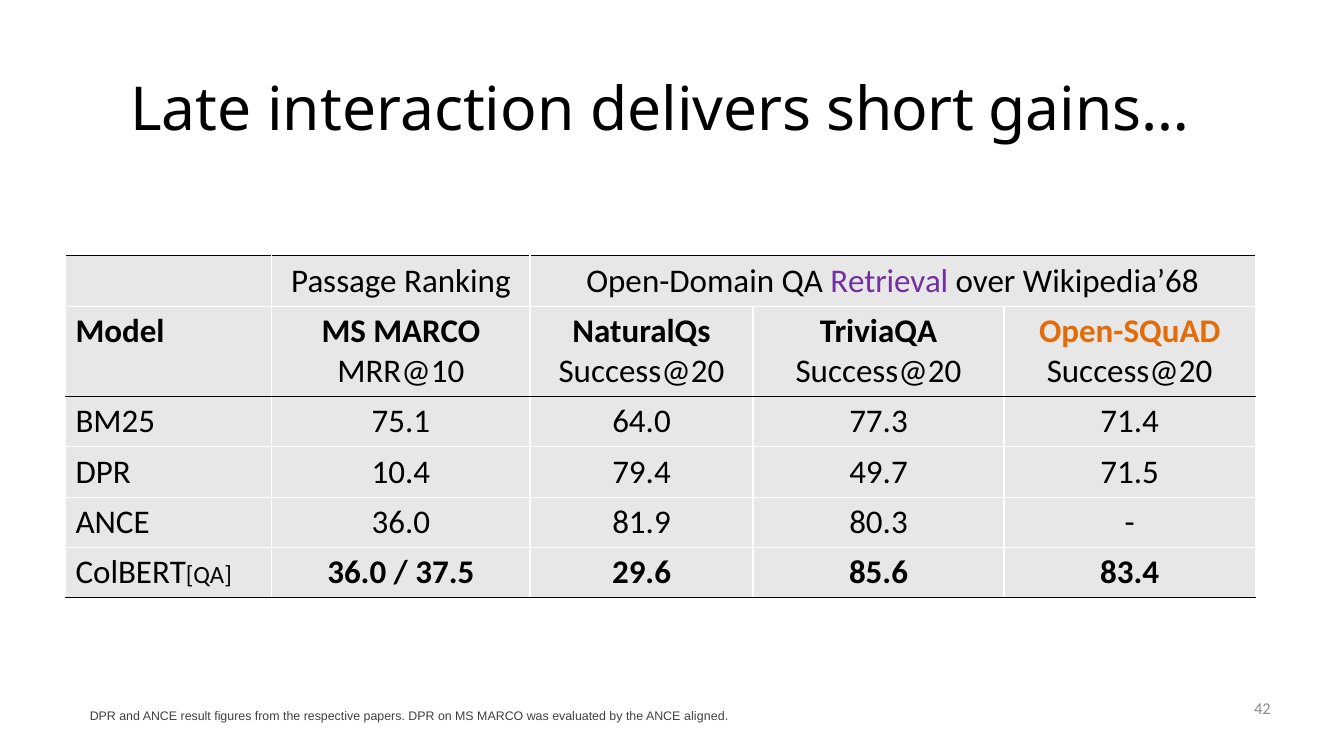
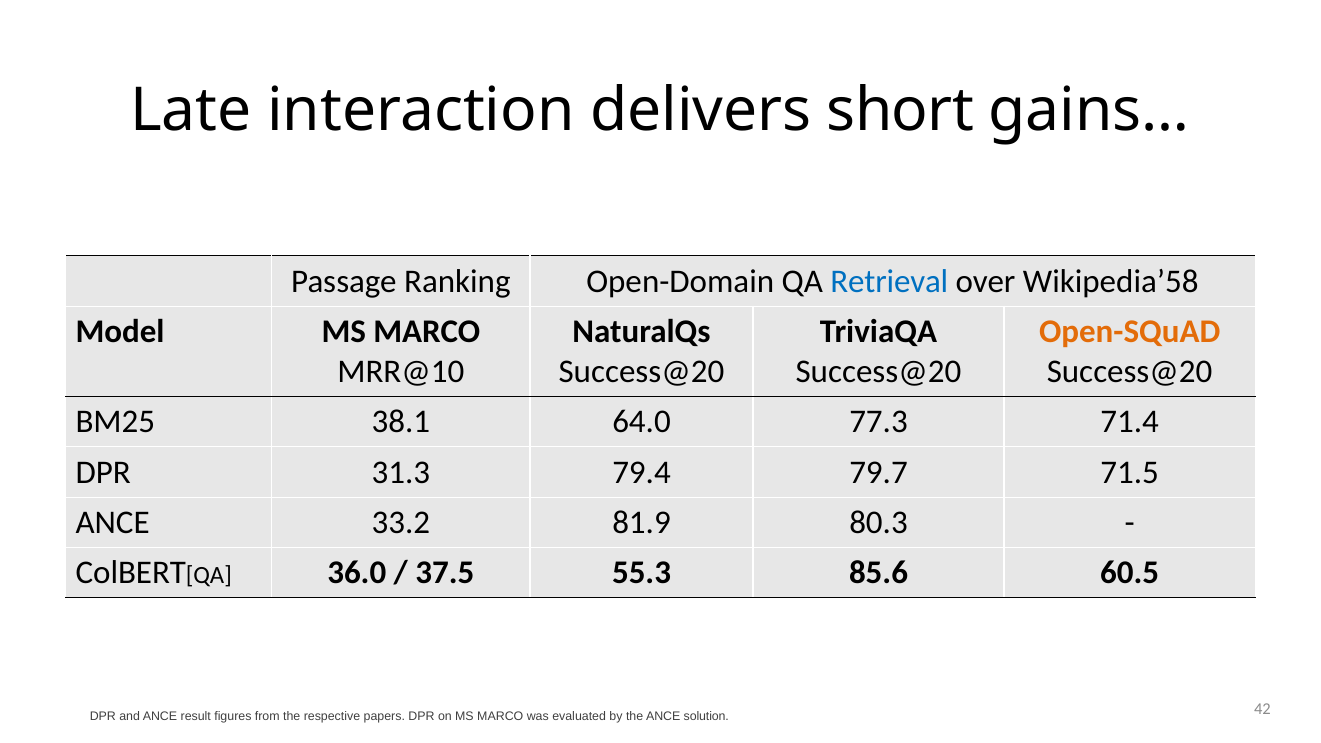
Retrieval colour: purple -> blue (889, 281)
Wikipedia’68: Wikipedia’68 -> Wikipedia’58 (1111, 281)
75.1: 75.1 -> 38.1 (401, 422)
10.4: 10.4 -> 31.3 (401, 472)
49.7: 49.7 -> 79.7 (879, 472)
ANCE 36.0: 36.0 -> 33.2 (401, 523)
29.6: 29.6 -> 55.3 (642, 573)
83.4: 83.4 -> 60.5 (1130, 573)
aligned: aligned -> solution (706, 717)
